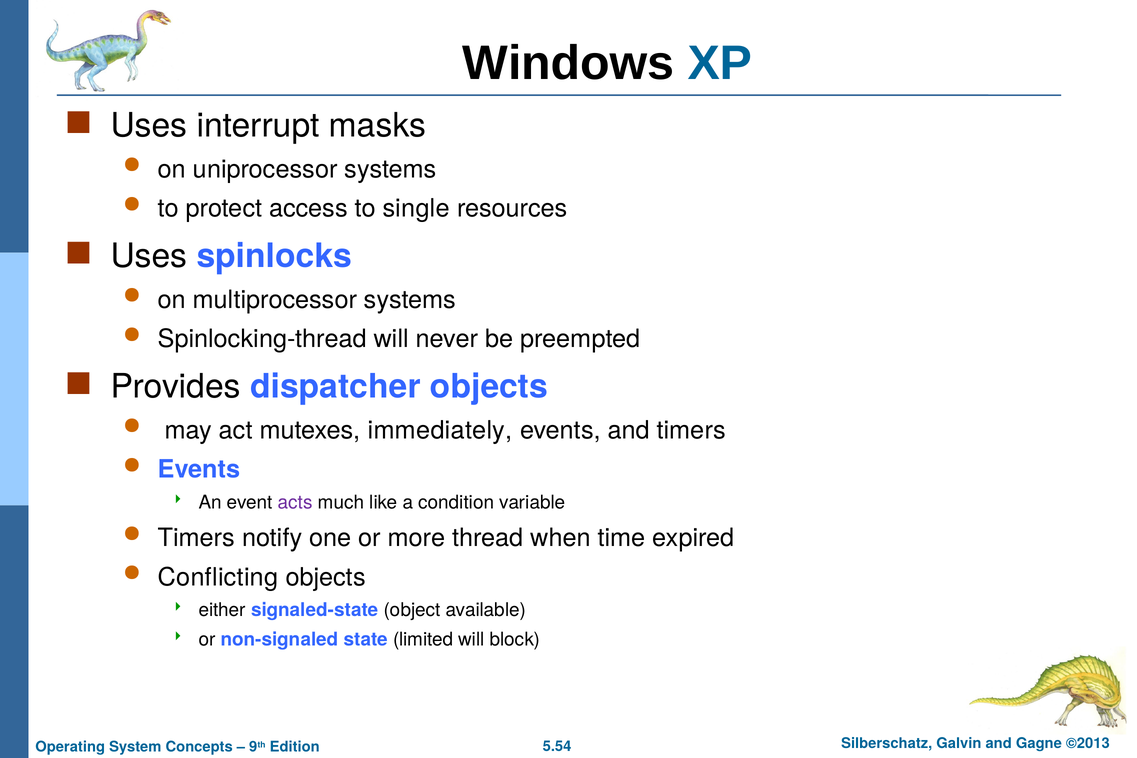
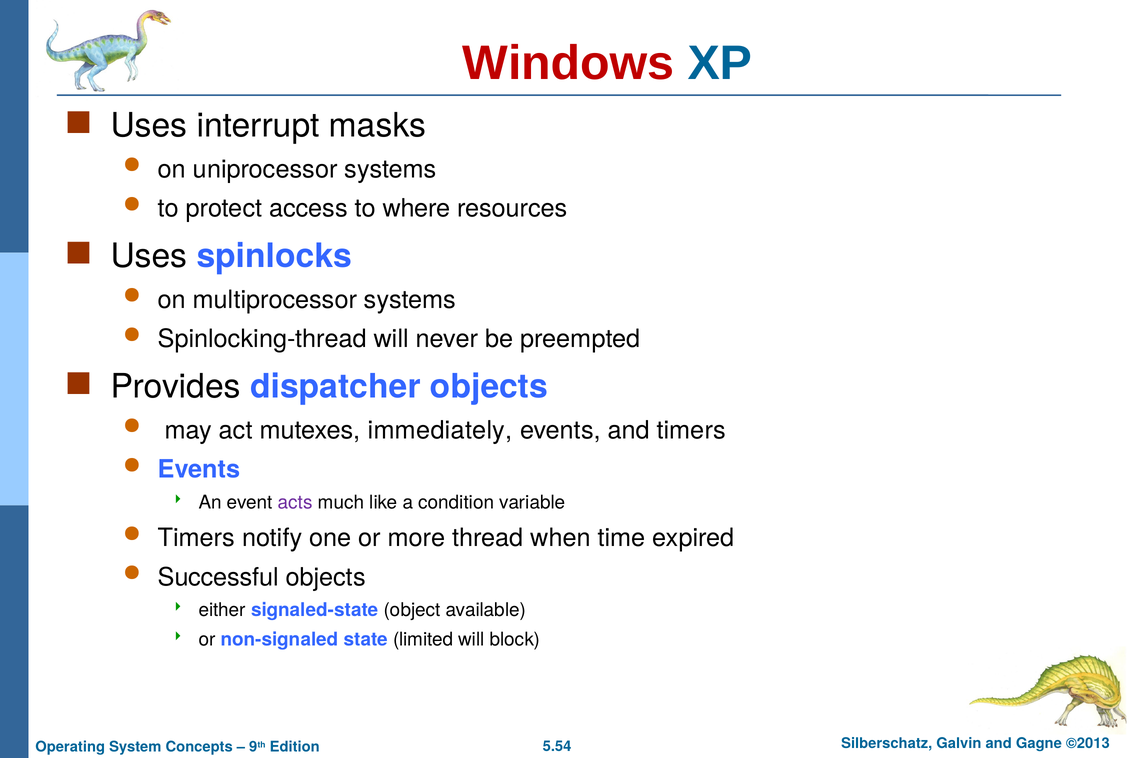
Windows colour: black -> red (568, 63)
single: single -> where (416, 208)
Conflicting: Conflicting -> Successful (218, 577)
